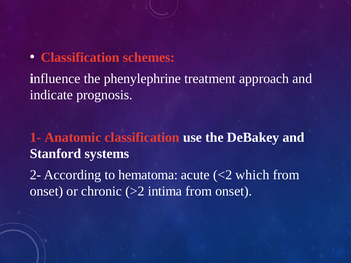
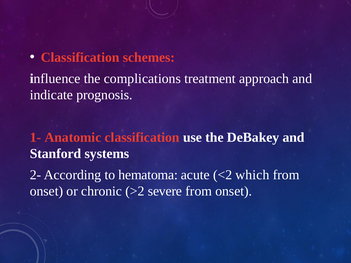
phenylephrine: phenylephrine -> complications (142, 79)
intima: intima -> severe (165, 191)
